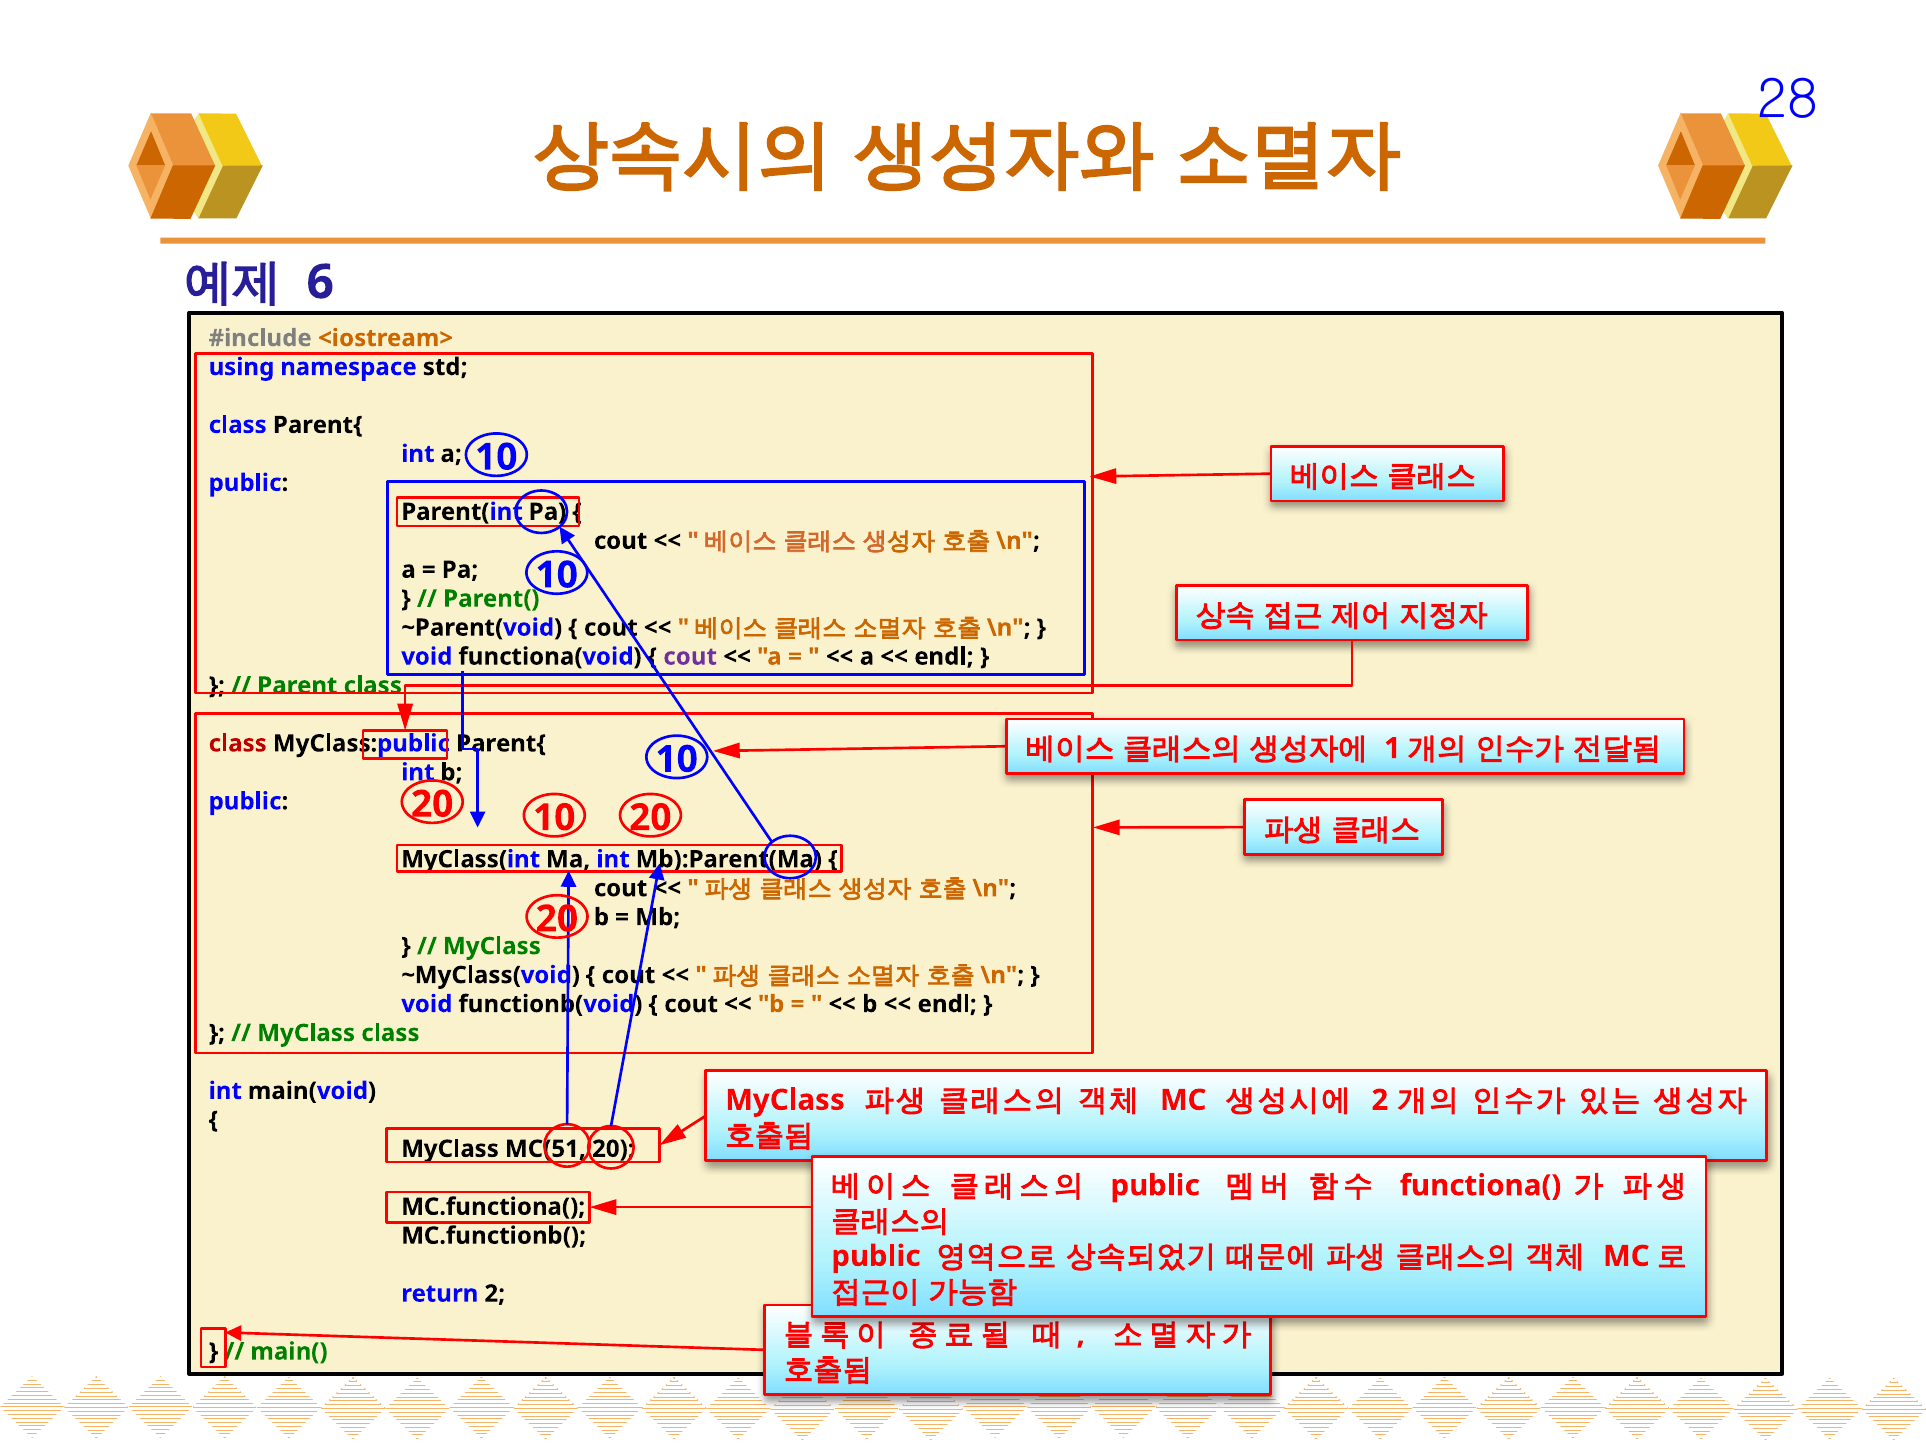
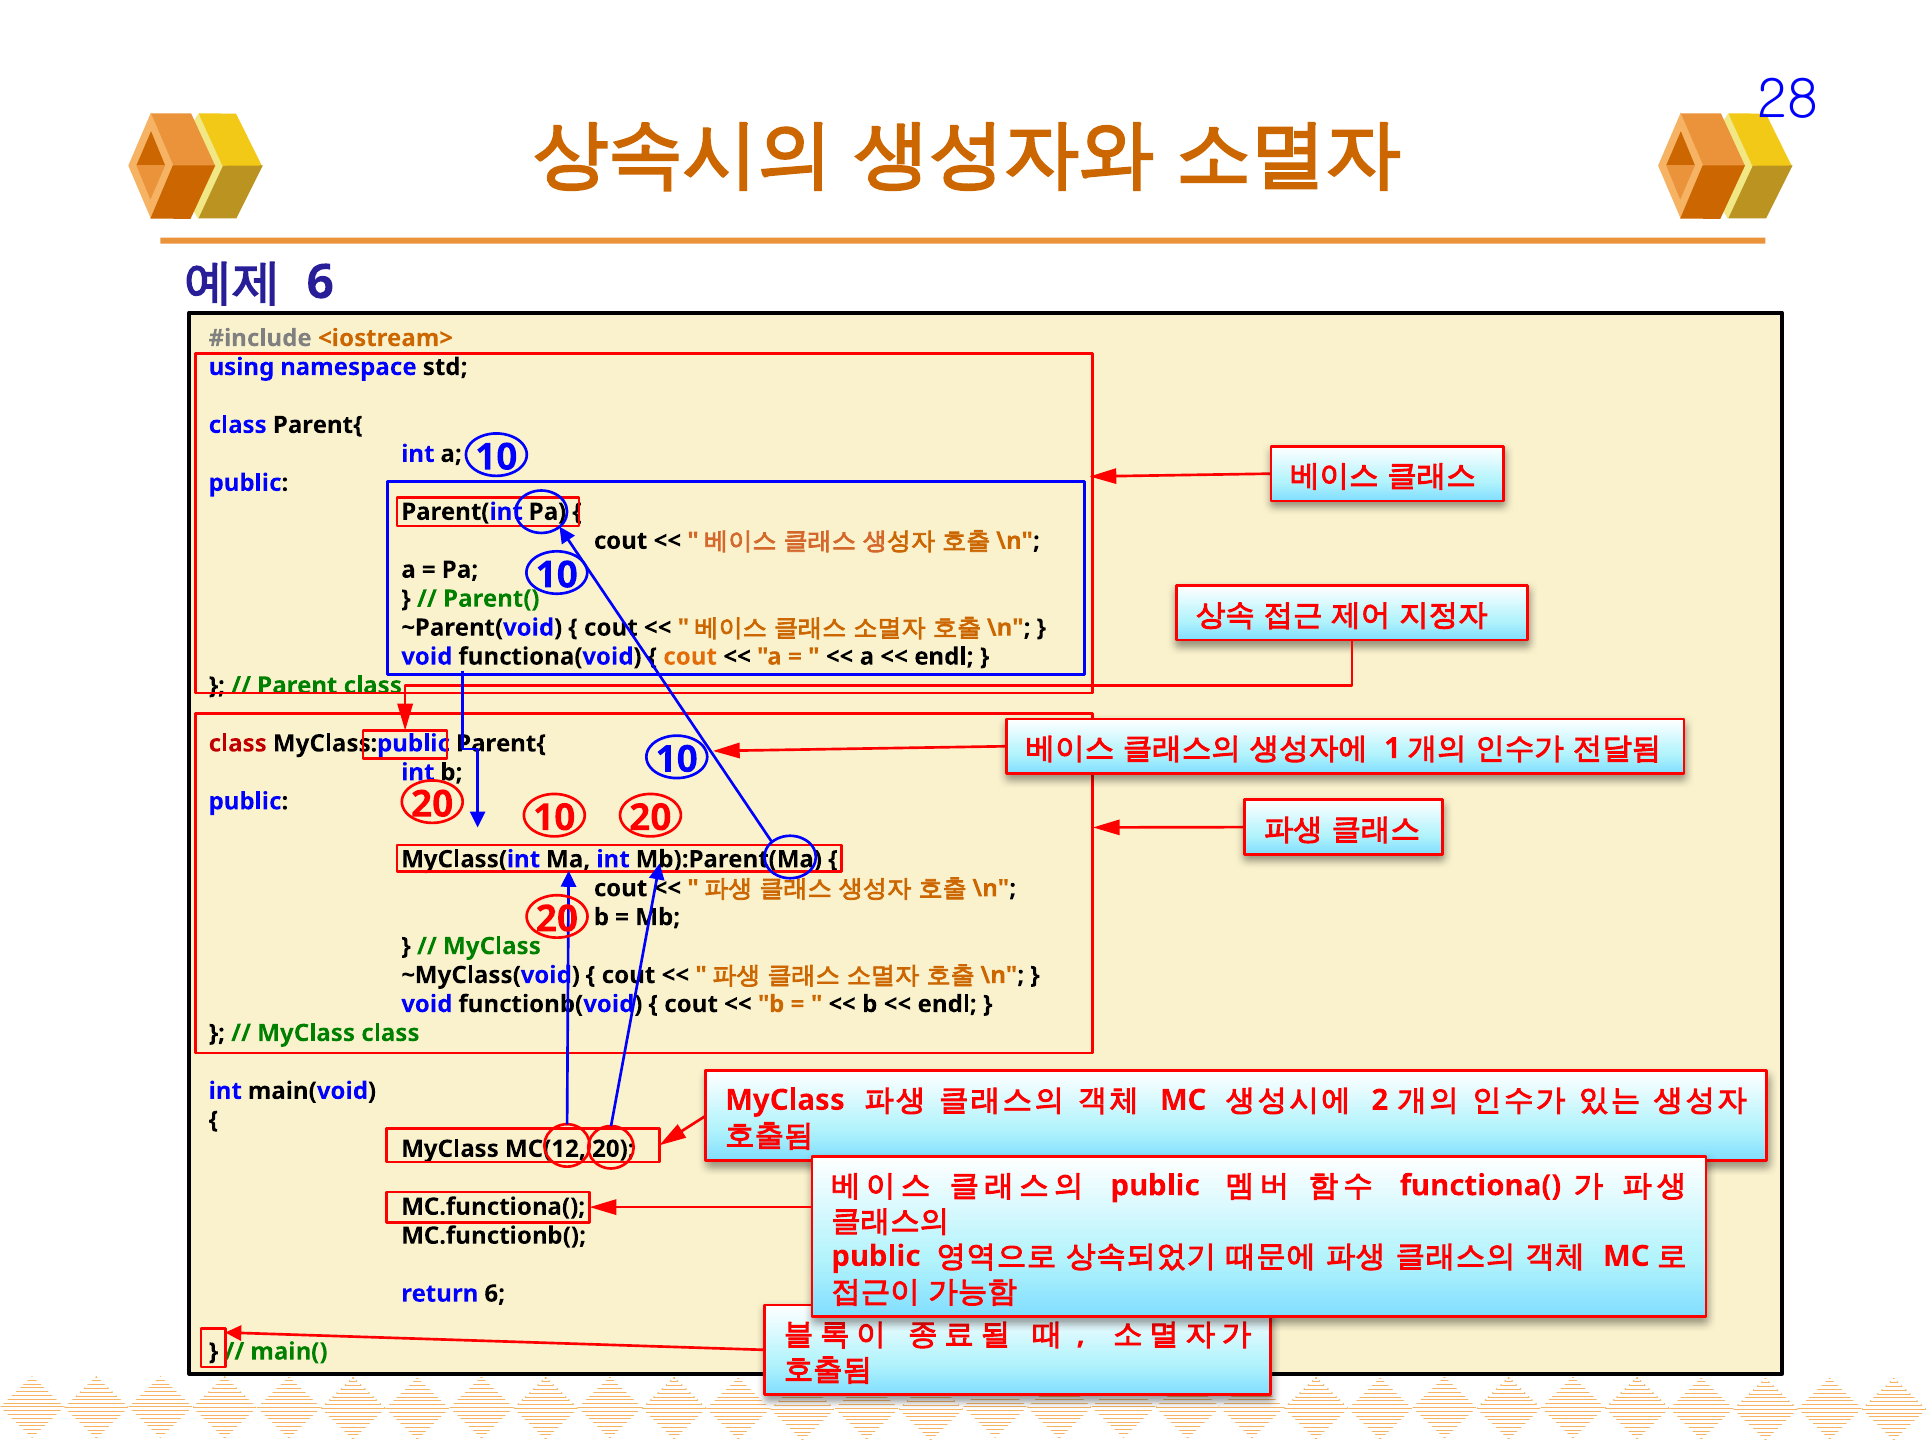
cout colour: purple -> orange (690, 657)
MC(51: MC(51 -> MC(12 (545, 1149)
return 2: 2 -> 6 (495, 1294)
